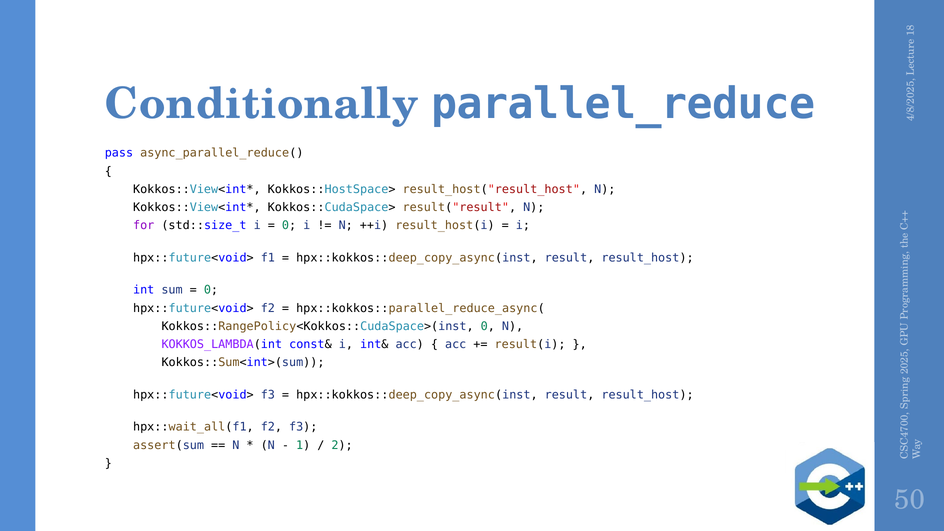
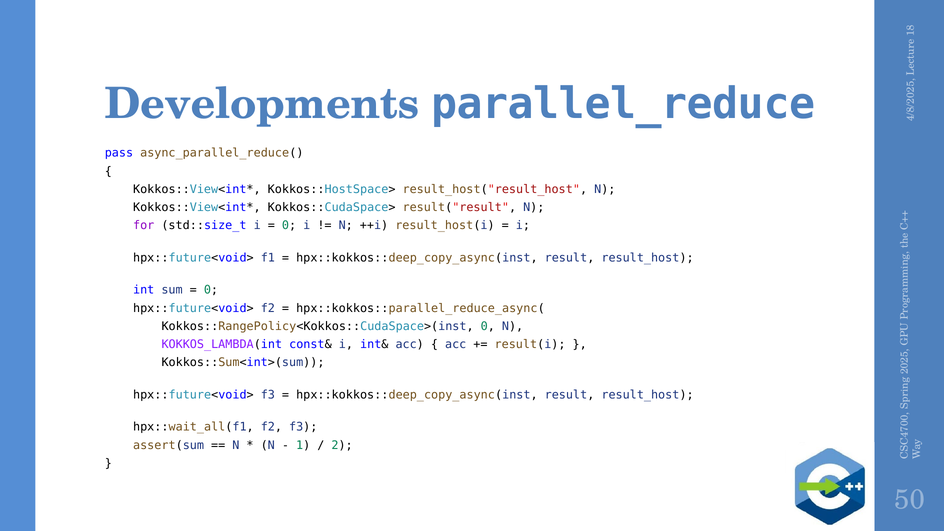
Conditionally: Conditionally -> Developments (262, 104)
